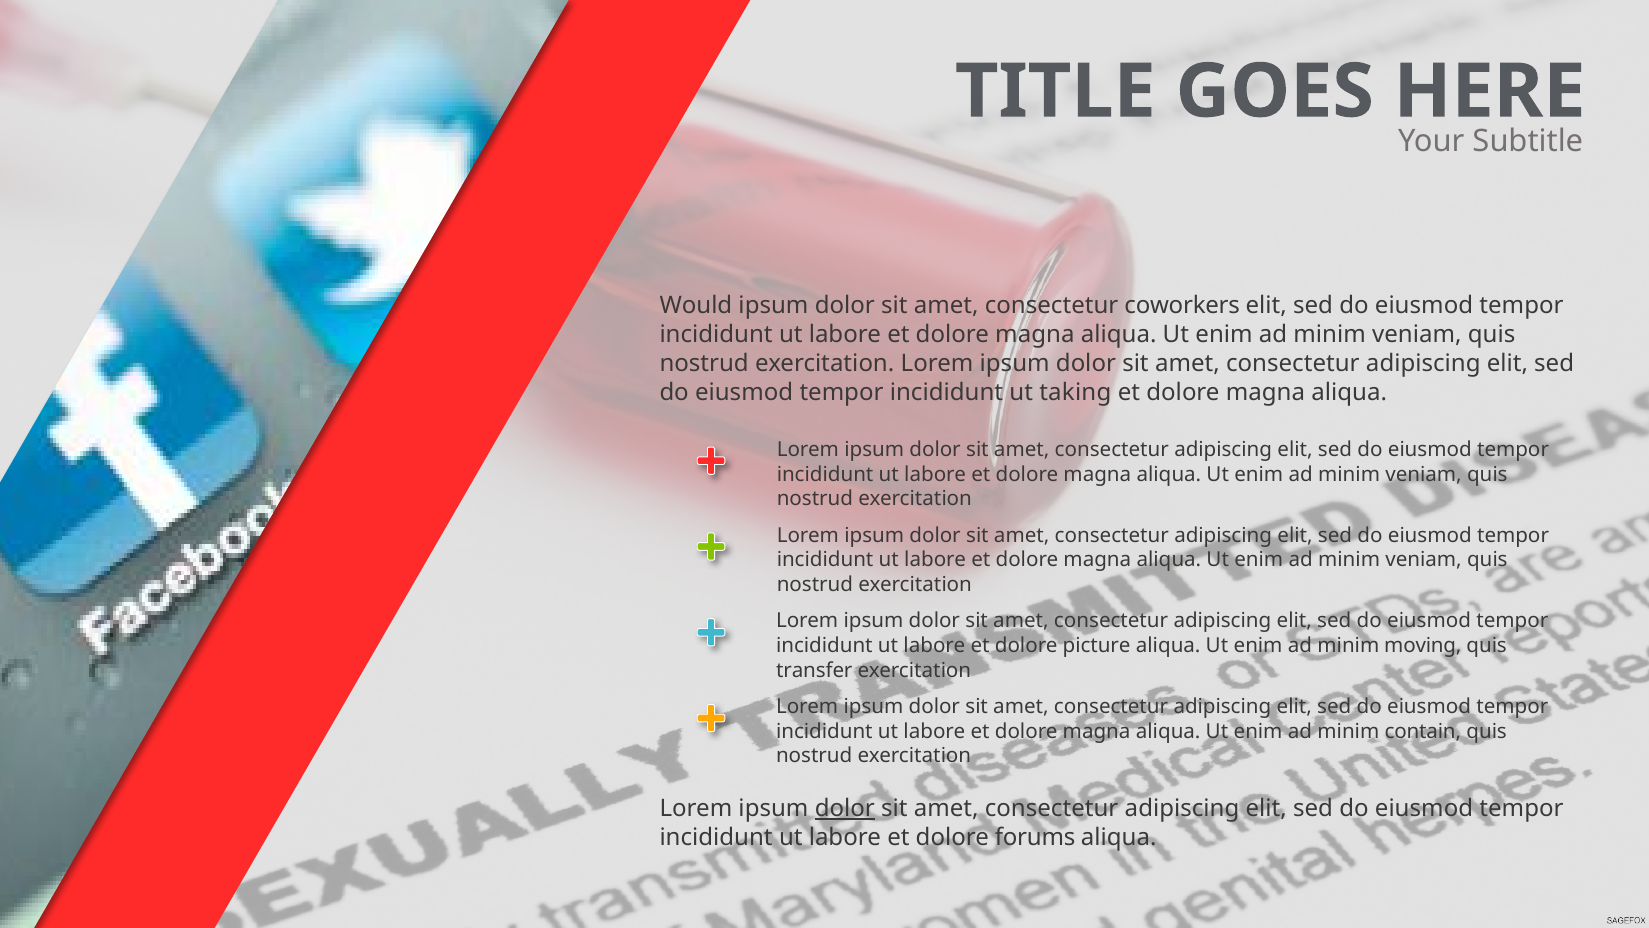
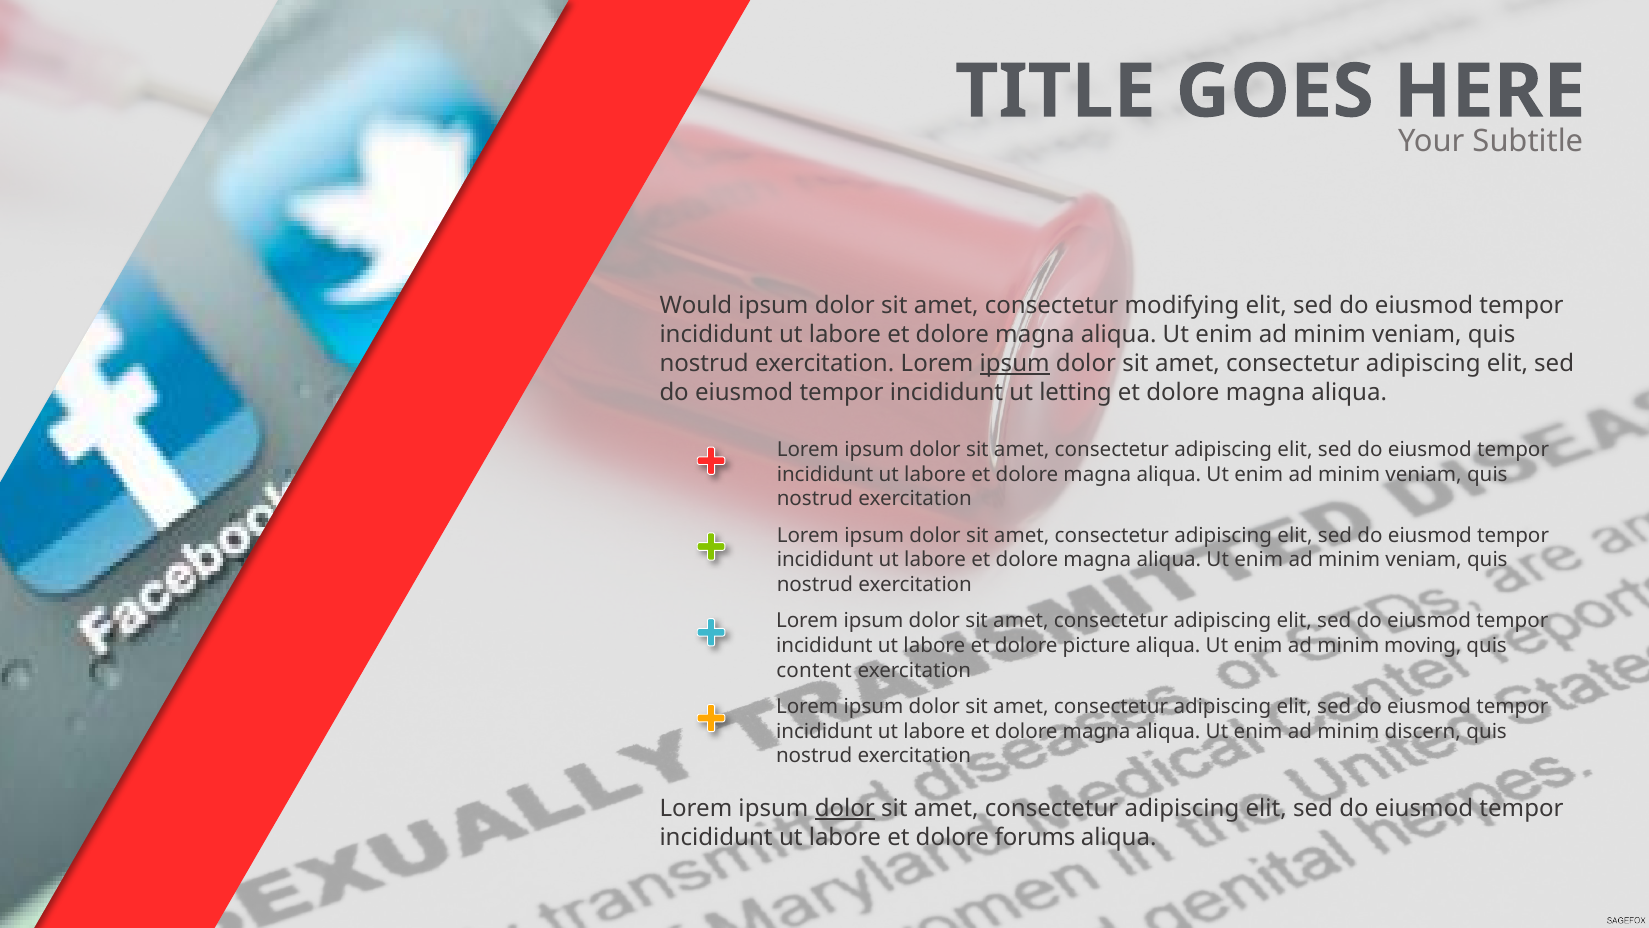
coworkers: coworkers -> modifying (1182, 306)
ipsum underline: none -> present (1015, 363)
taking: taking -> letting (1076, 392)
transfer: transfer -> content (814, 670)
contain: contain -> discern (1423, 731)
